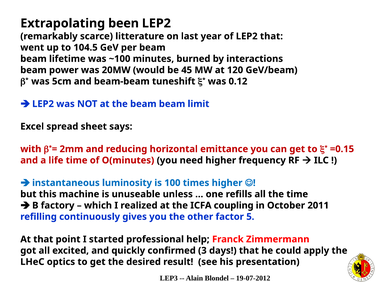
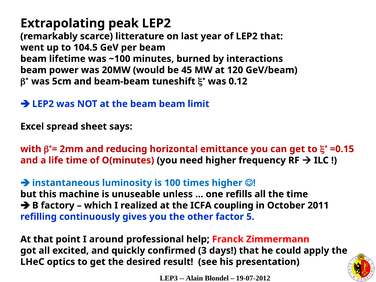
been: been -> peak (124, 23)
started: started -> around (106, 239)
